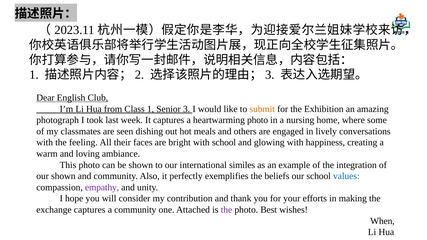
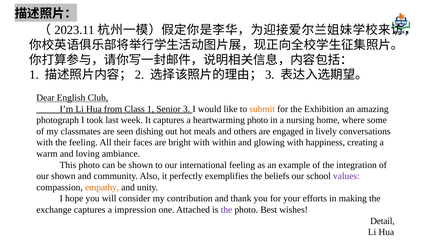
with school: school -> within (224, 143)
international similes: similes -> feeling (242, 165)
values colour: blue -> purple (346, 176)
empathy colour: purple -> orange (102, 187)
a community: community -> impression (135, 210)
When: When -> Detail (382, 221)
